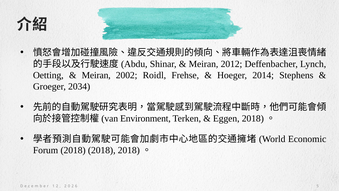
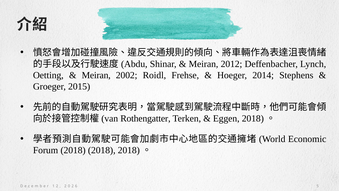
2034: 2034 -> 2015 (79, 86)
Environment: Environment -> Rothengatter (145, 118)
